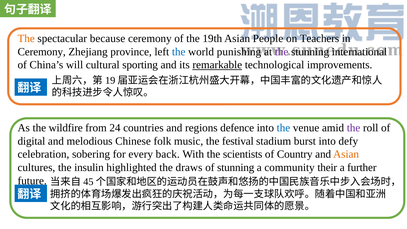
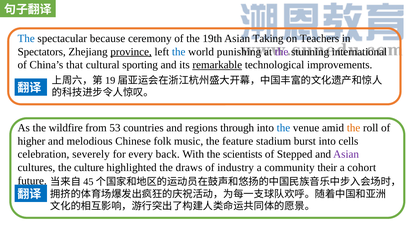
The colour: orange -> blue (26, 39)
People: People -> Taking (268, 39)
Ceremony: Ceremony -> Spectators (42, 52)
province underline: none -> present (131, 52)
will: will -> that (75, 65)
24: 24 -> 53 (115, 128)
defence: defence -> through (237, 128)
the colour: purple -> orange (354, 128)
digital: digital -> higher (31, 141)
festival: festival -> feature (238, 141)
defy: defy -> cells (348, 141)
sobering: sobering -> severely (91, 154)
Country: Country -> Stepped (295, 154)
Asian colour: orange -> purple (346, 154)
insulin: insulin -> culture (89, 167)
of stunning: stunning -> industry (236, 167)
further: further -> cohort (362, 167)
